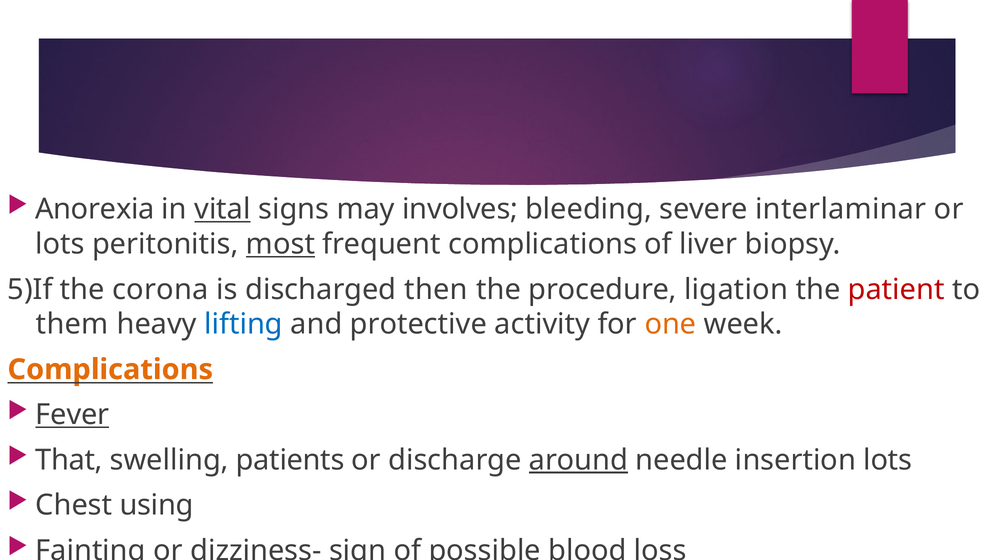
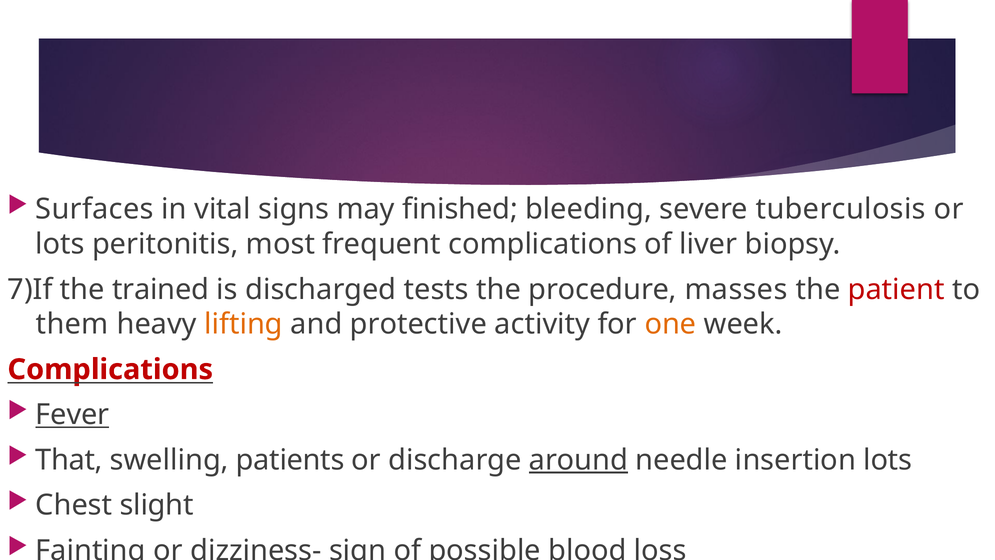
Anorexia: Anorexia -> Surfaces (95, 209)
vital underline: present -> none (222, 209)
involves: involves -> finished (460, 209)
interlaminar: interlaminar -> tuberculosis (841, 209)
most underline: present -> none (281, 244)
5)If: 5)If -> 7)If (30, 289)
corona: corona -> trained (161, 289)
then: then -> tests (436, 289)
ligation: ligation -> masses (736, 289)
lifting colour: blue -> orange (244, 324)
Complications colour: orange -> red (110, 369)
using: using -> slight (157, 505)
